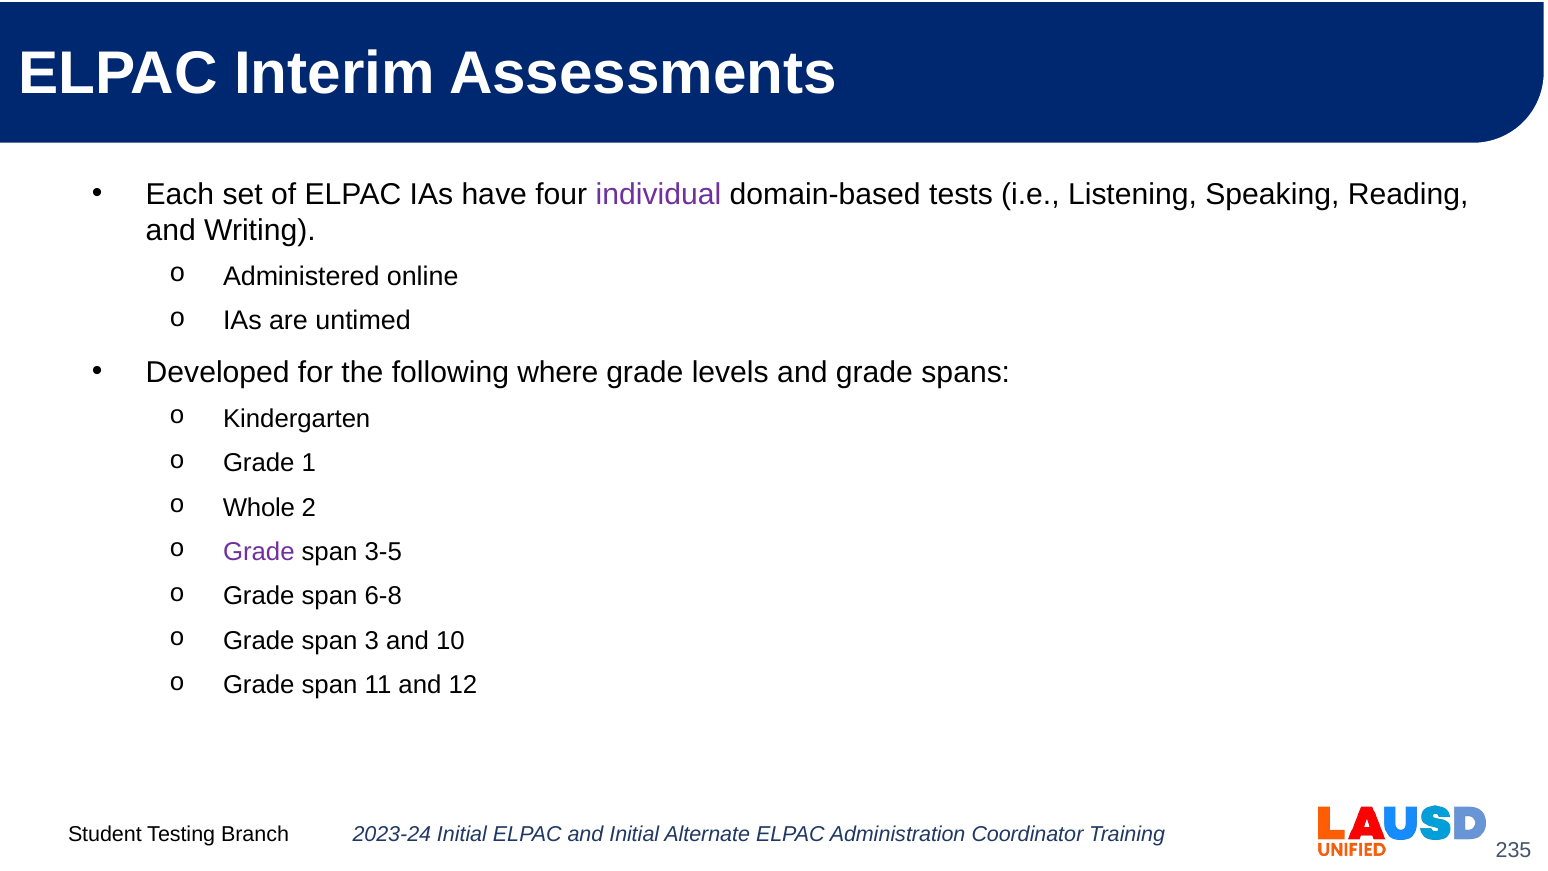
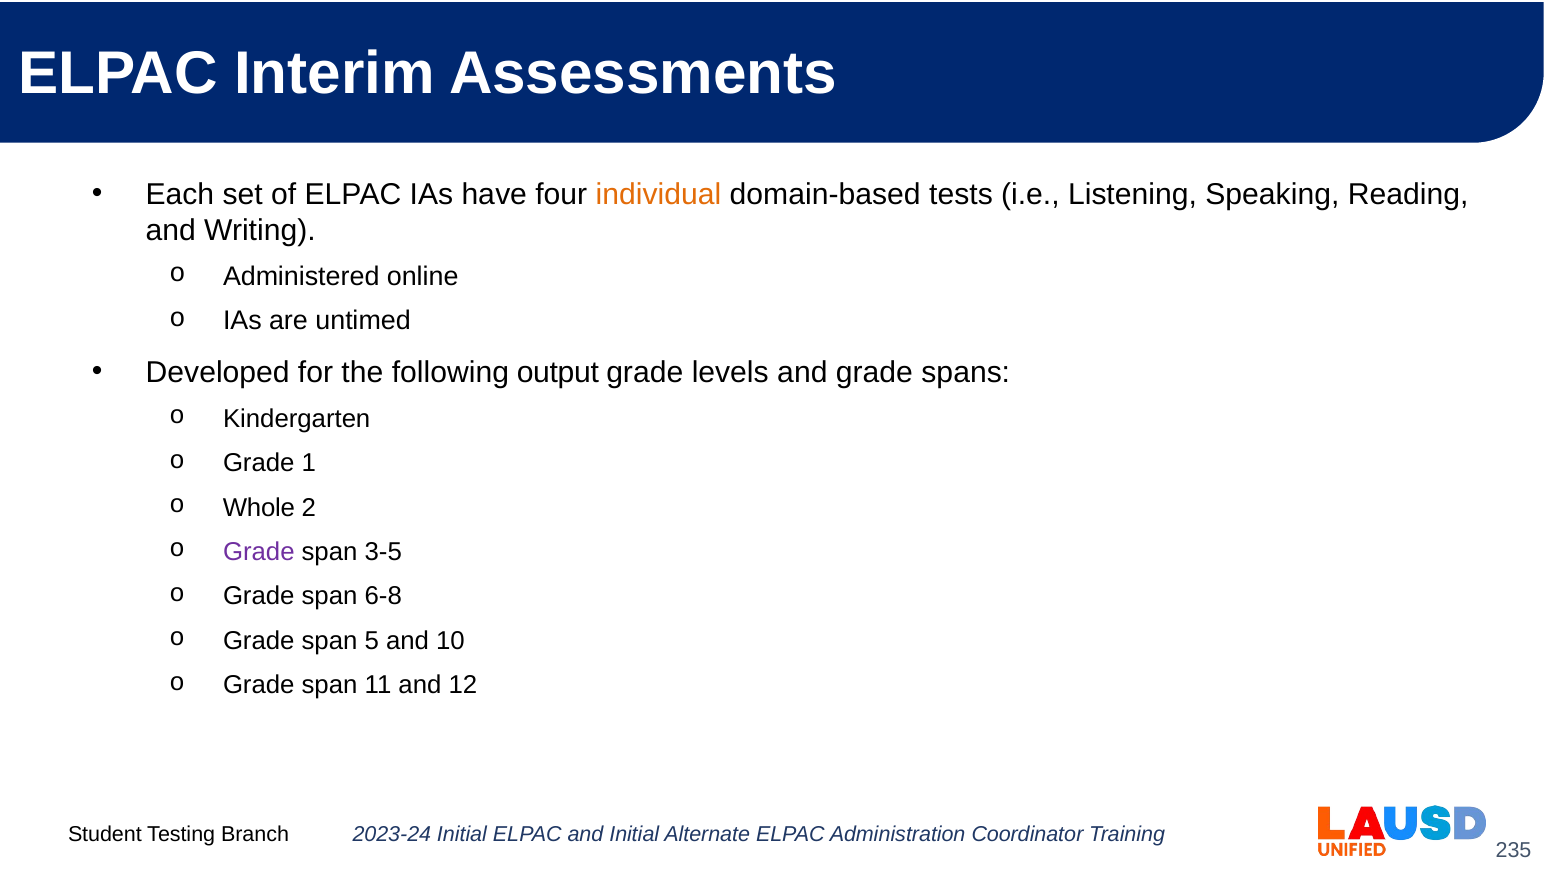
individual colour: purple -> orange (659, 194)
where: where -> output (558, 372)
3: 3 -> 5 (372, 641)
